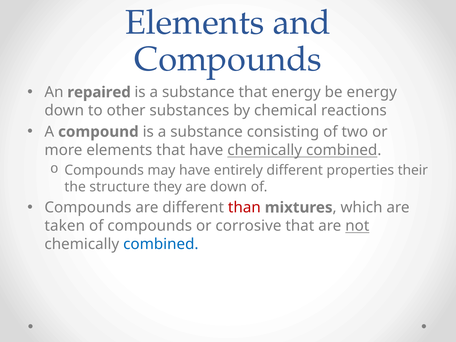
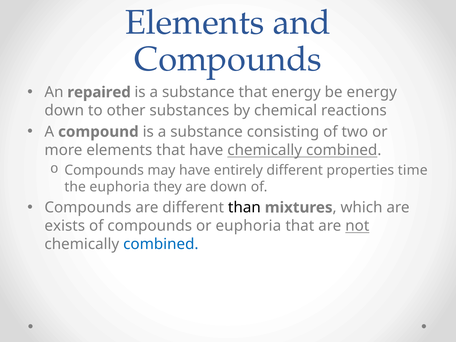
their: their -> time (413, 170)
the structure: structure -> euphoria (120, 187)
than colour: red -> black (244, 208)
taken: taken -> exists (65, 226)
or corrosive: corrosive -> euphoria (248, 226)
